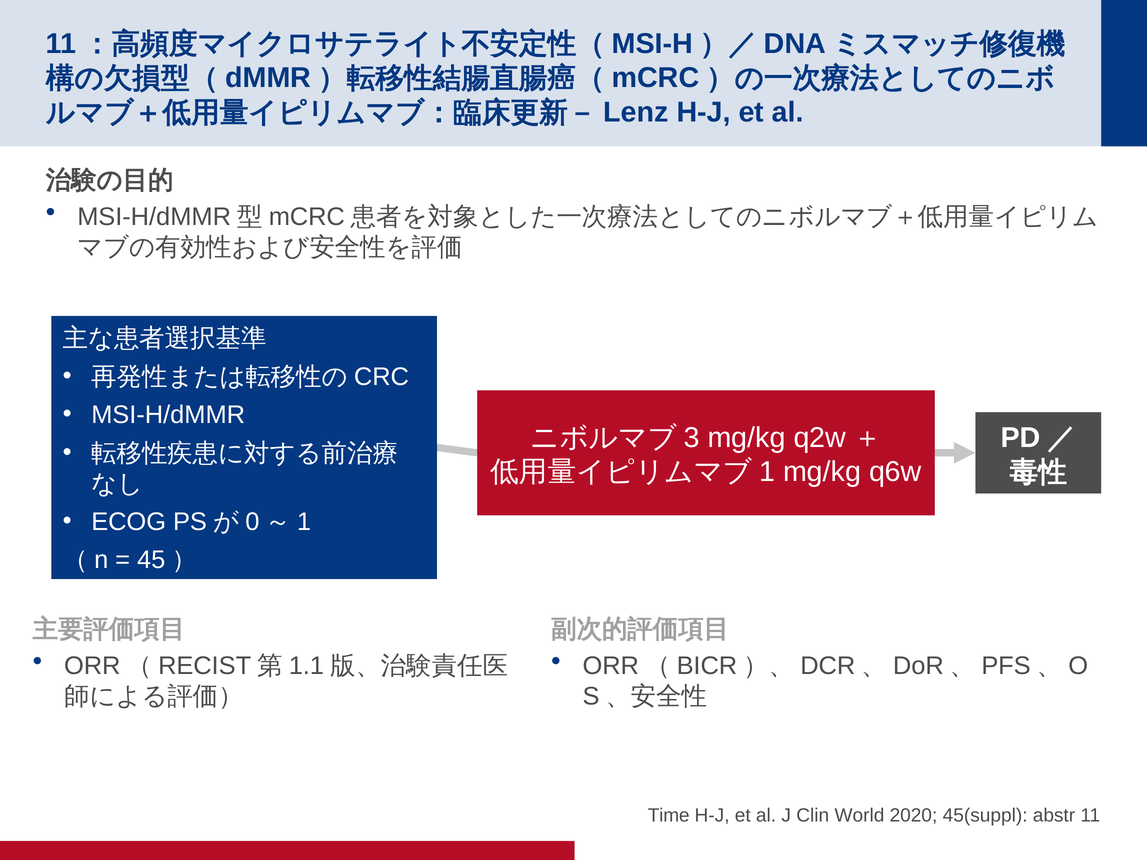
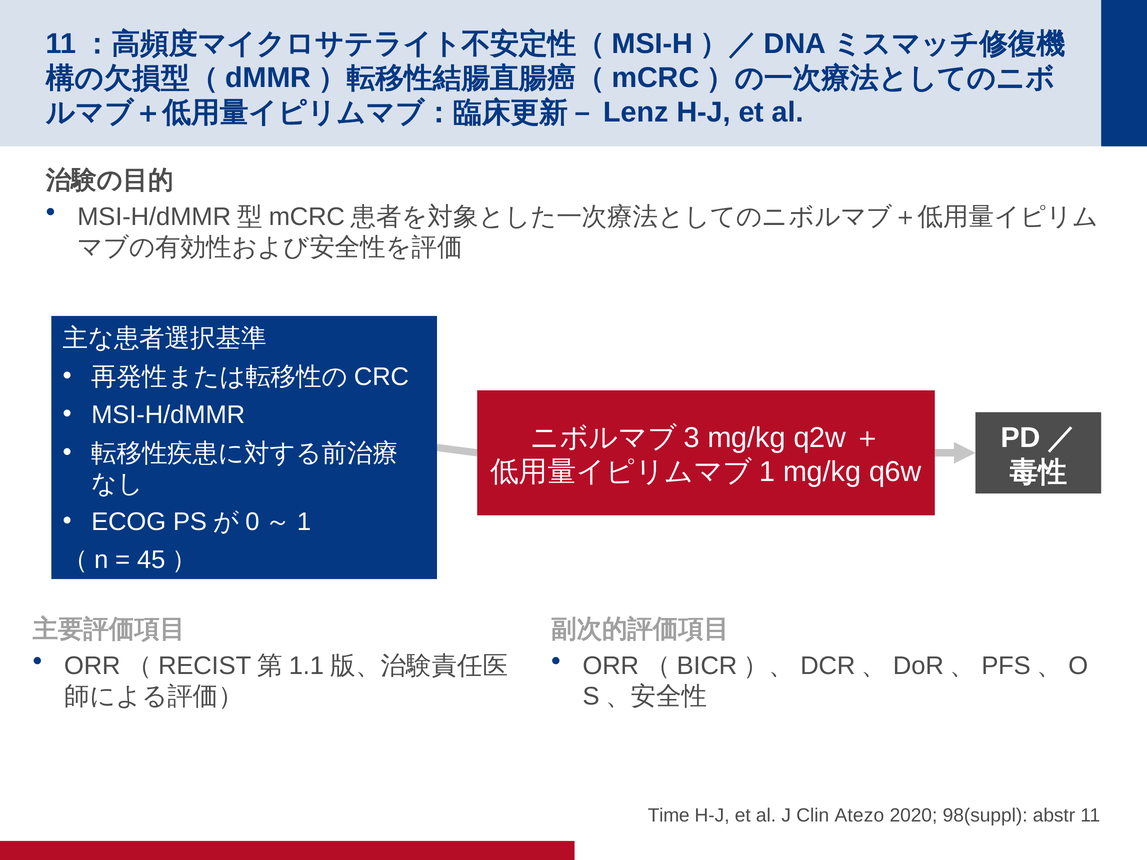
World: World -> Atezo (859, 816)
45(suppl: 45(suppl -> 98(suppl (985, 816)
